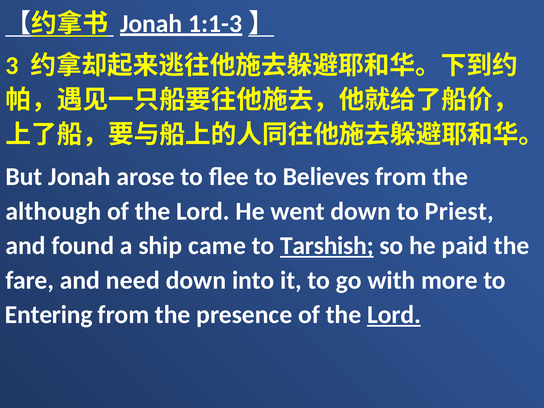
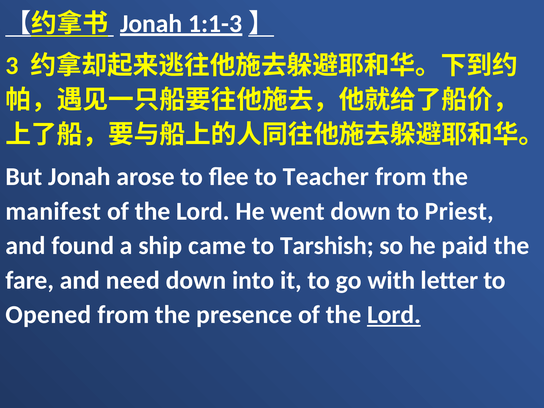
Believes: Believes -> Teacher (326, 177)
although: although -> manifest (53, 211)
Tarshish underline: present -> none (327, 246)
more: more -> letter (450, 280)
Entering: Entering -> Opened (49, 315)
